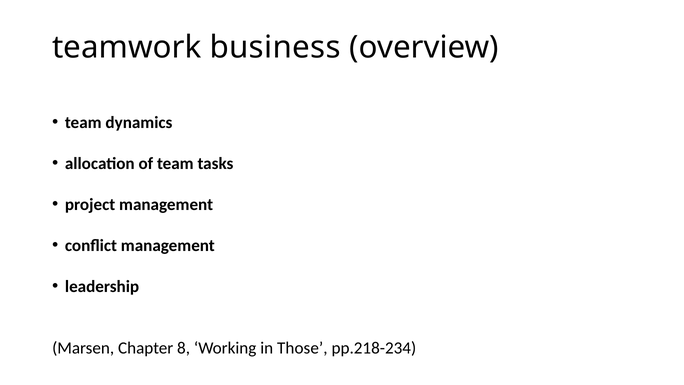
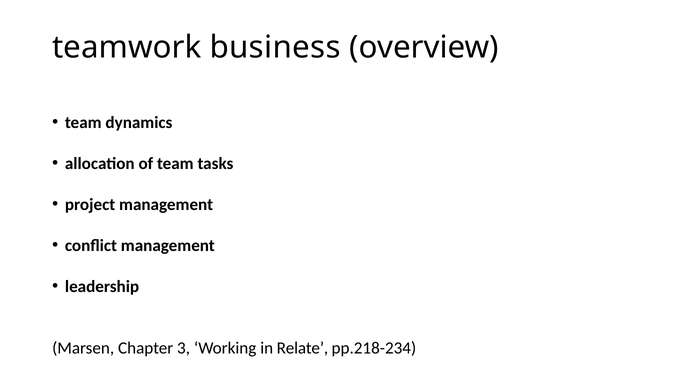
8: 8 -> 3 (184, 348)
Those: Those -> Relate (302, 348)
